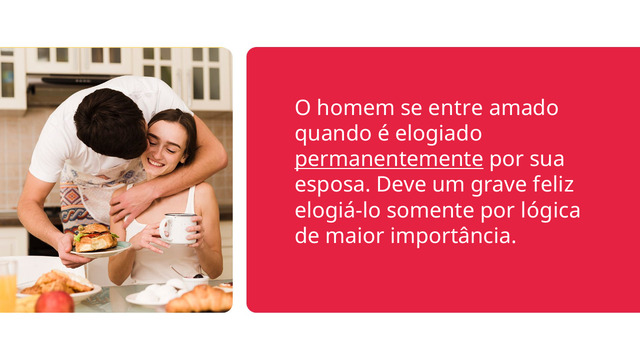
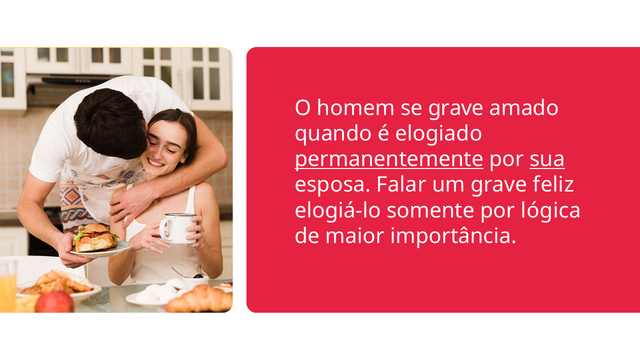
se entre: entre -> grave (456, 108)
sua underline: none -> present (547, 159)
Deve: Deve -> Falar (401, 185)
